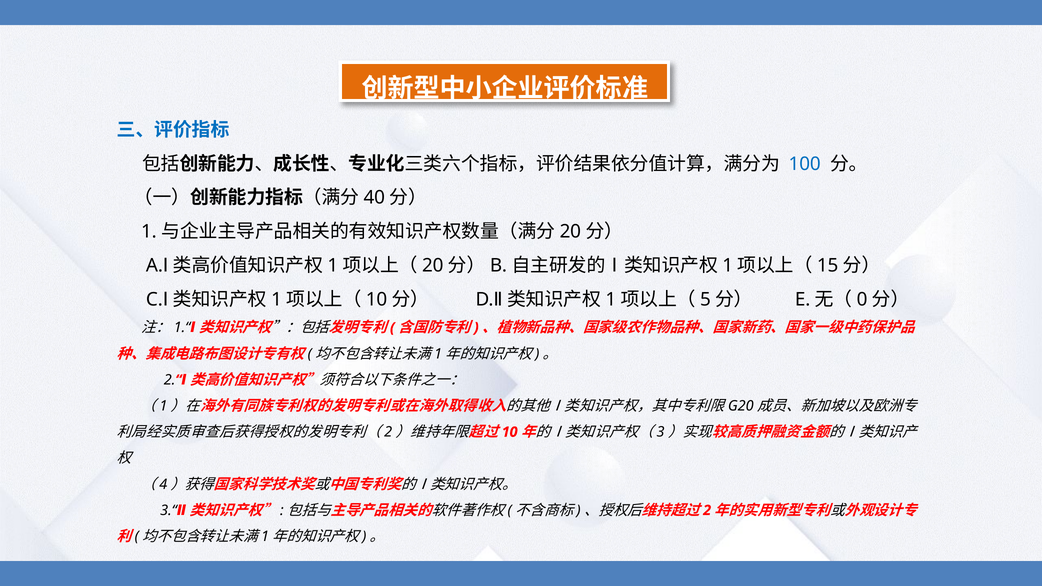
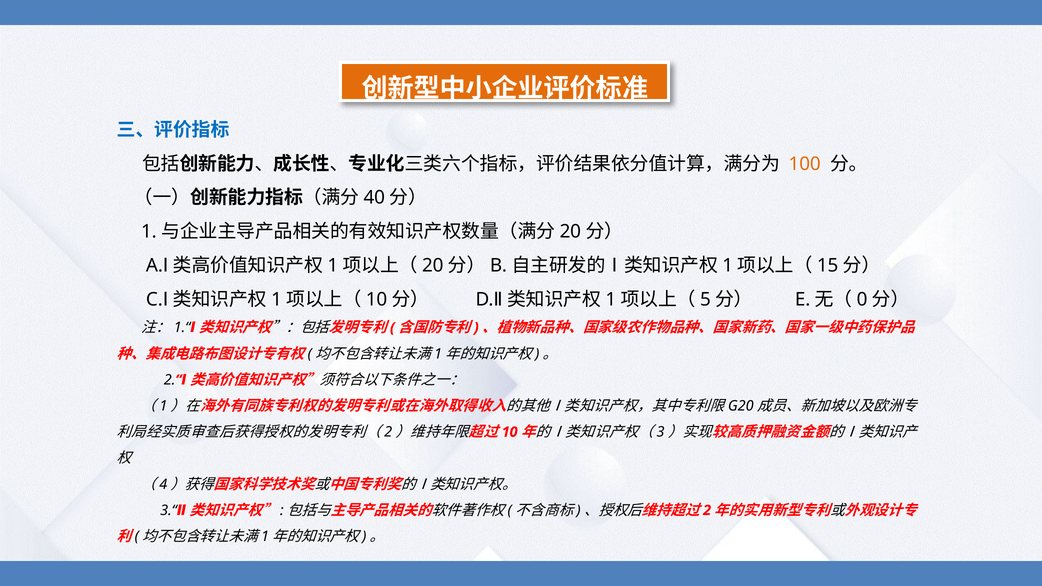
100 colour: blue -> orange (805, 164)
